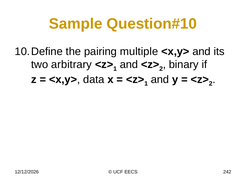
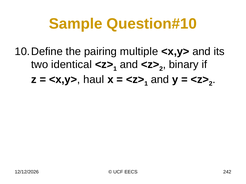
arbitrary: arbitrary -> identical (72, 65)
data: data -> haul (94, 80)
